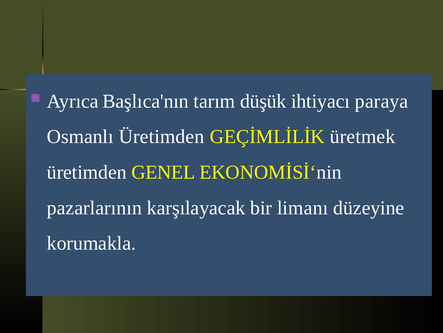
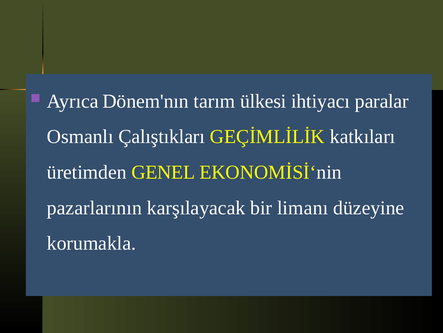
Başlıca'nın: Başlıca'nın -> Dönem'nın (146, 101)
düşük: düşük -> ülkesi (263, 101)
paraya: paraya -> paralar (382, 101)
Osmanlı Üretimden: Üretimden -> Çalıştıkları (162, 136)
üretmek: üretmek -> katkıları (363, 136)
